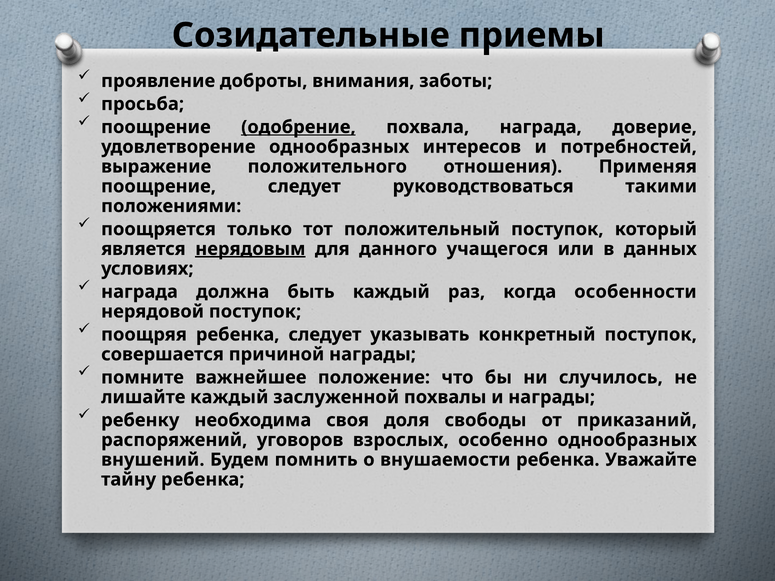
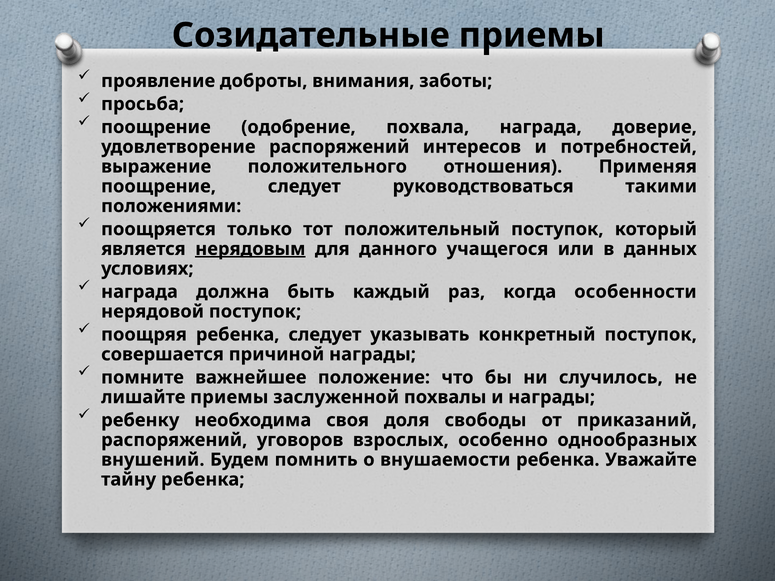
одобрение underline: present -> none (298, 127)
удовлетворение однообразных: однообразных -> распоряжений (339, 147)
лишайте каждый: каждый -> приемы (229, 397)
